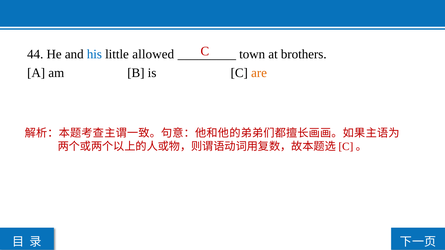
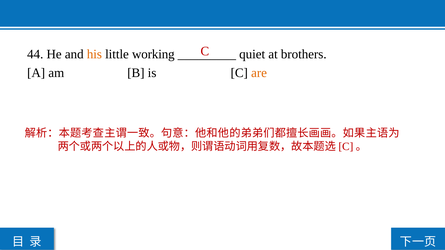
his colour: blue -> orange (94, 54)
allowed: allowed -> working (153, 54)
town: town -> quiet (252, 54)
